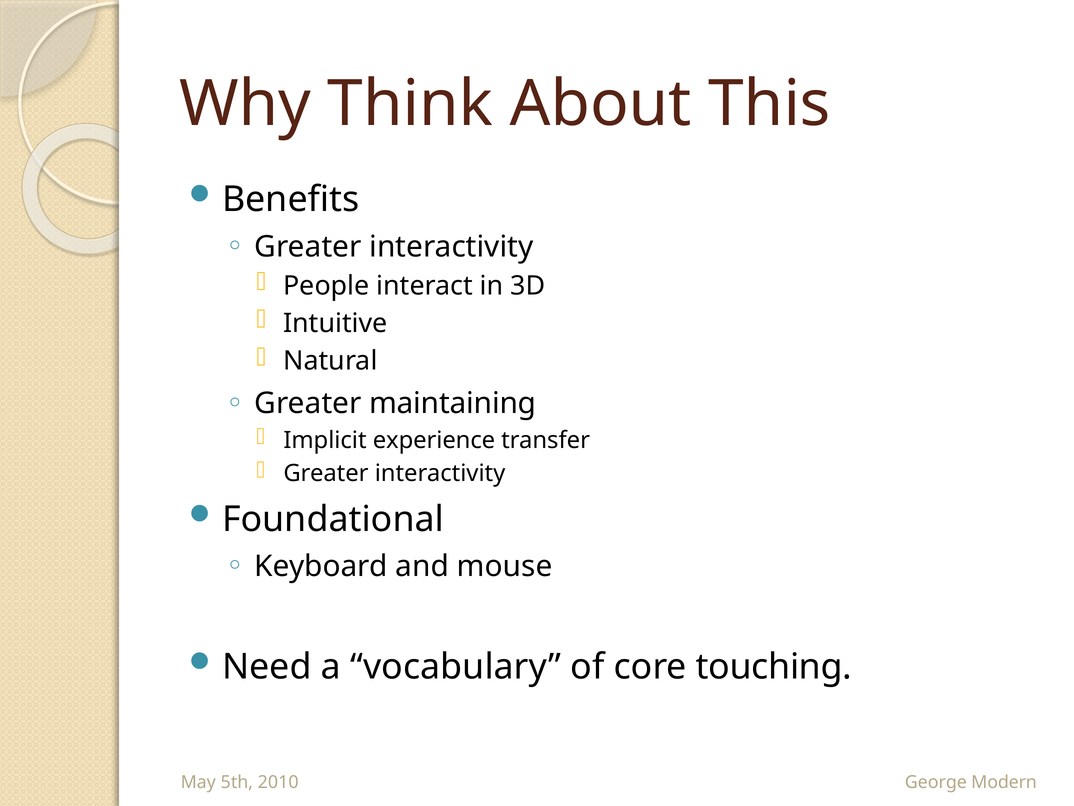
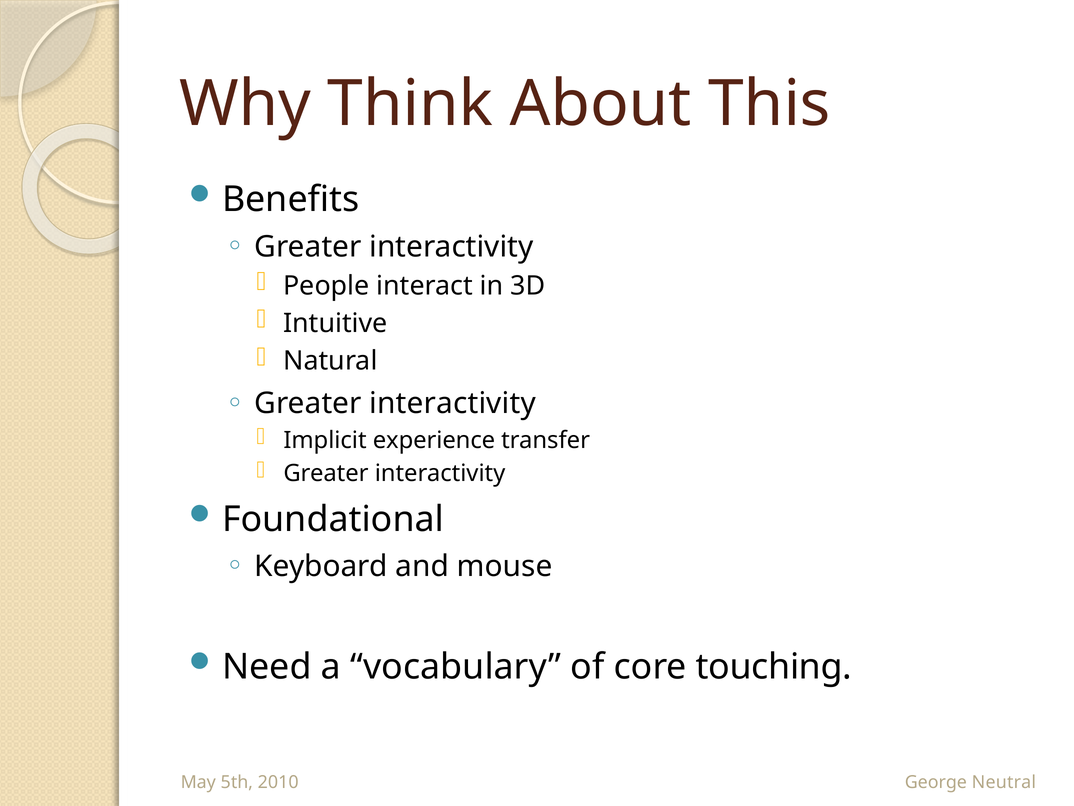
maintaining: maintaining -> interactivity (452, 403)
Modern: Modern -> Neutral (1004, 782)
